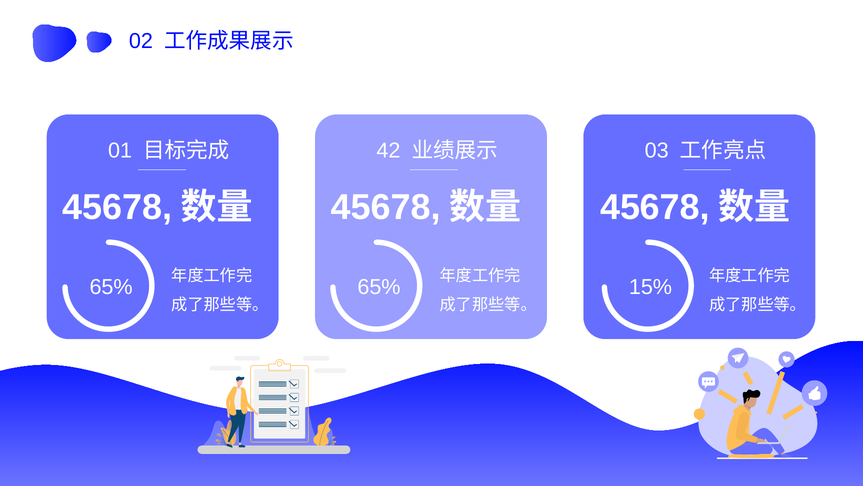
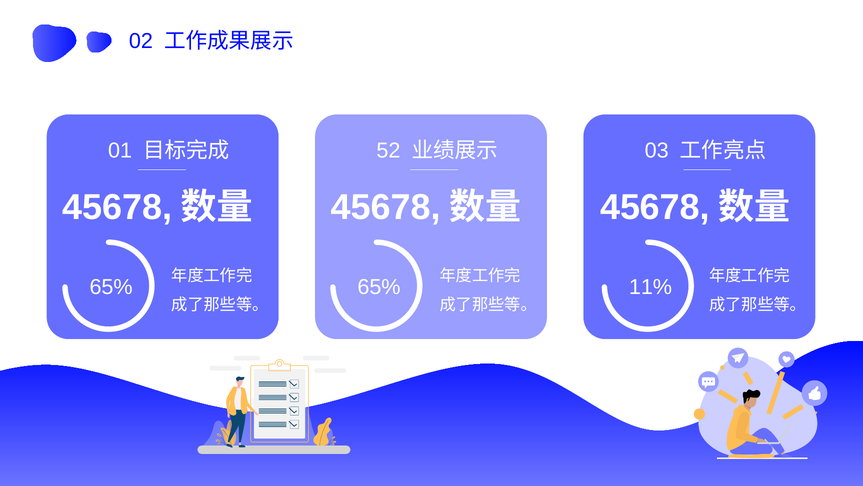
42: 42 -> 52 (388, 150)
15%: 15% -> 11% (650, 287)
